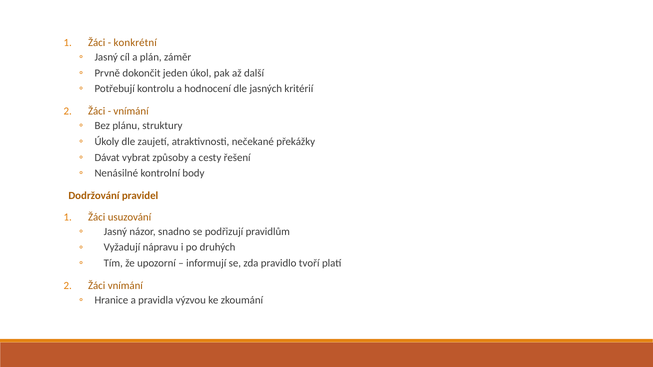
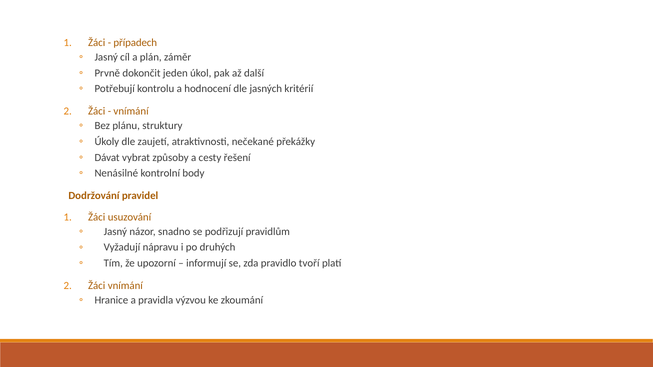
konkrétní: konkrétní -> případech (135, 43)
